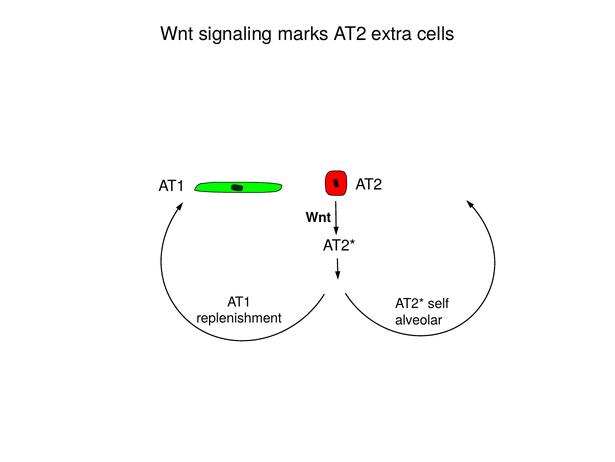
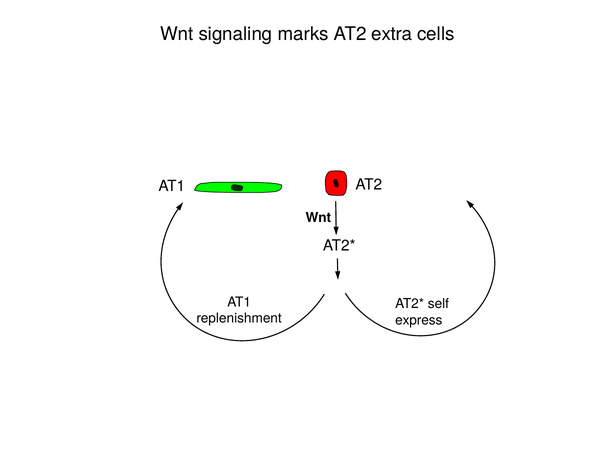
alveolar: alveolar -> express (419, 320)
